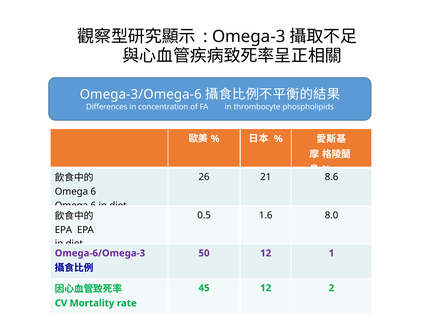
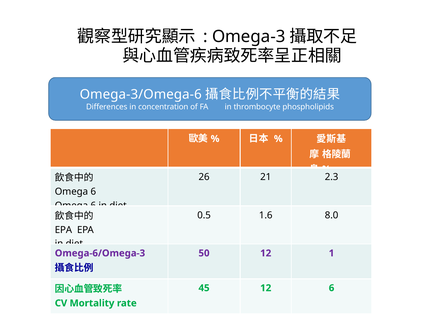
8.6: 8.6 -> 2.3 (332, 176)
12 2: 2 -> 6 (332, 287)
